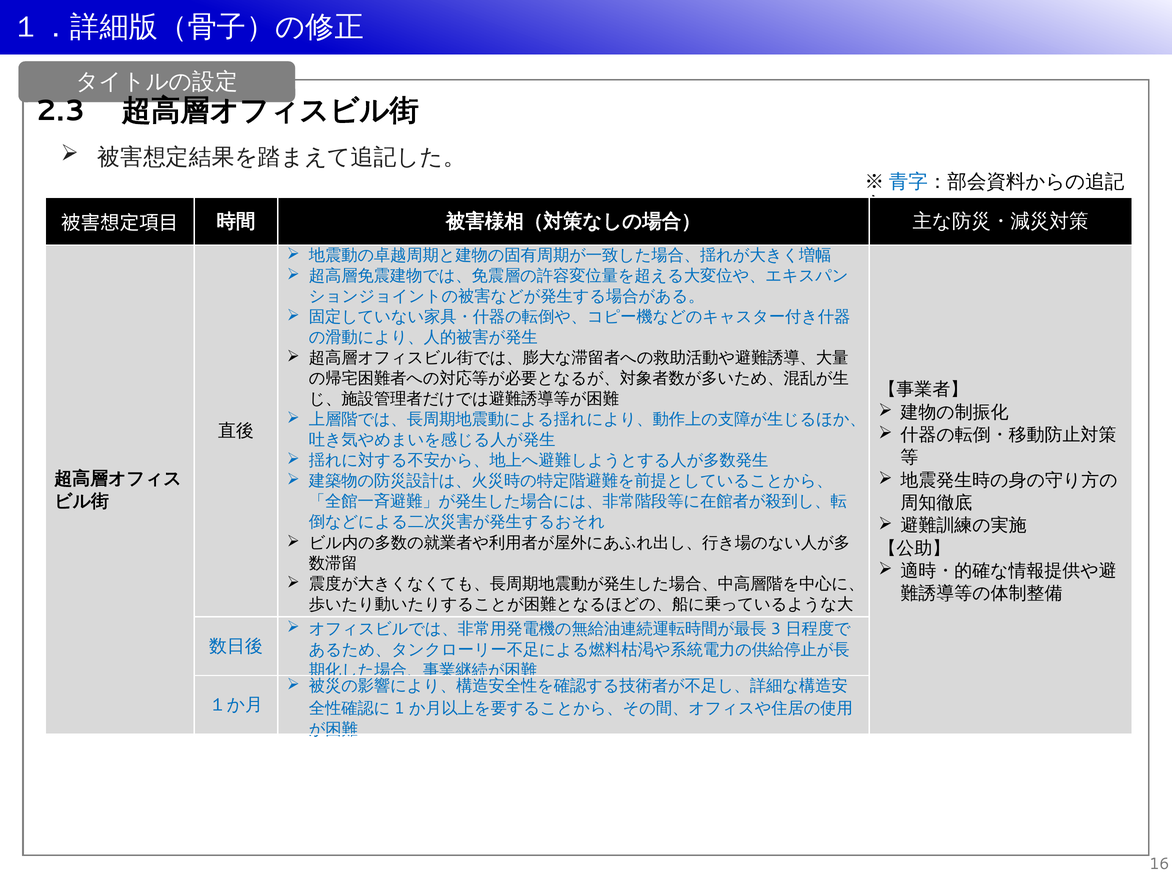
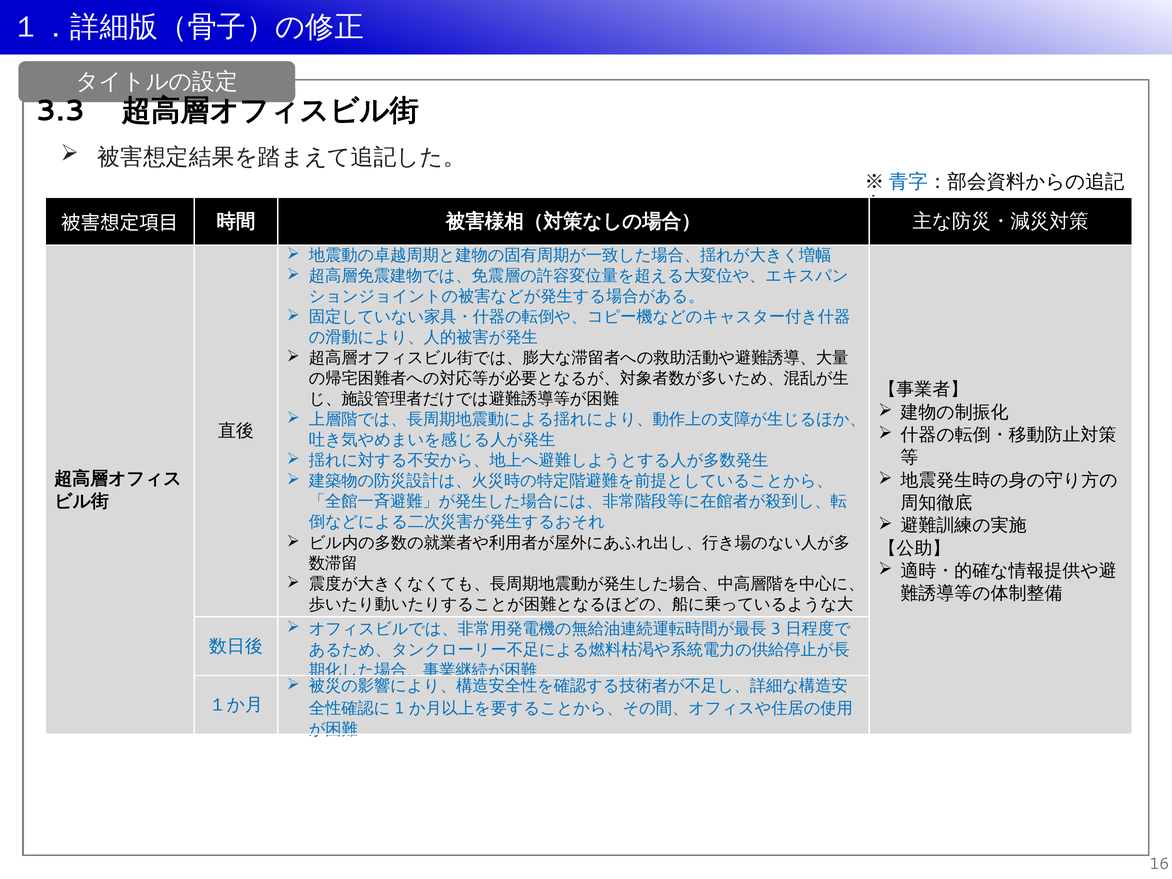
2.3: 2.3 -> 3.3 (60, 110)
